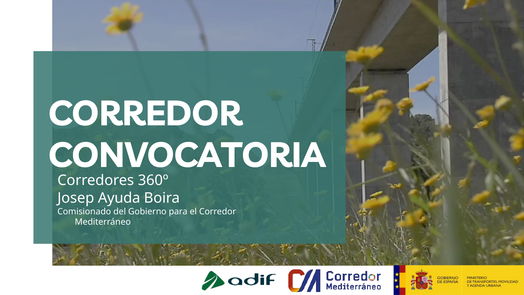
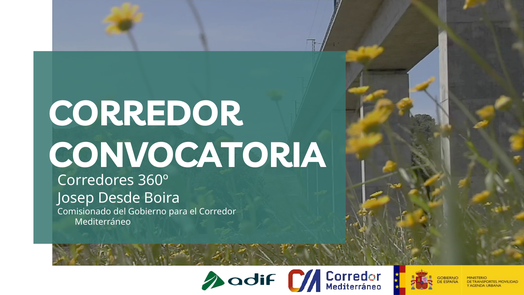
Ayuda: Ayuda -> Desde (119, 198)
